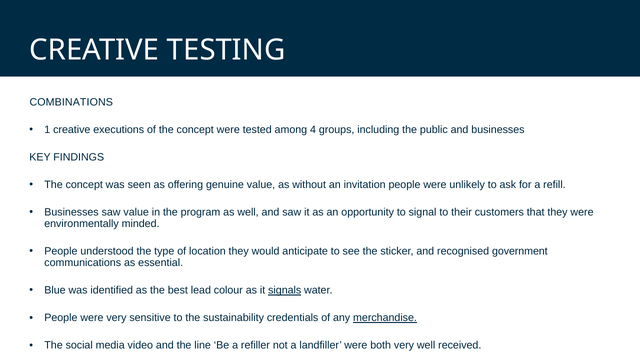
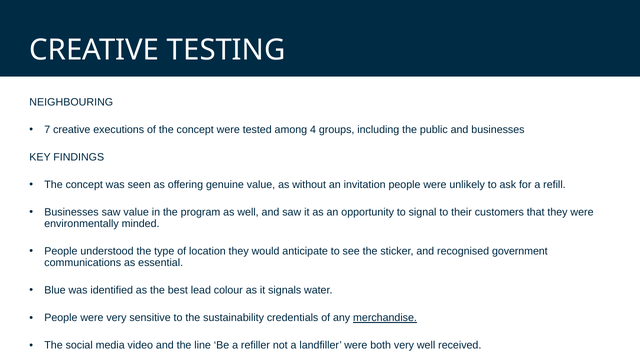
COMBINATIONS: COMBINATIONS -> NEIGHBOURING (71, 102)
1: 1 -> 7 (47, 130)
signals underline: present -> none (285, 290)
